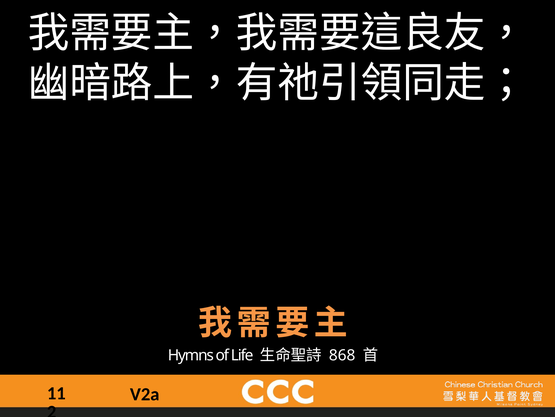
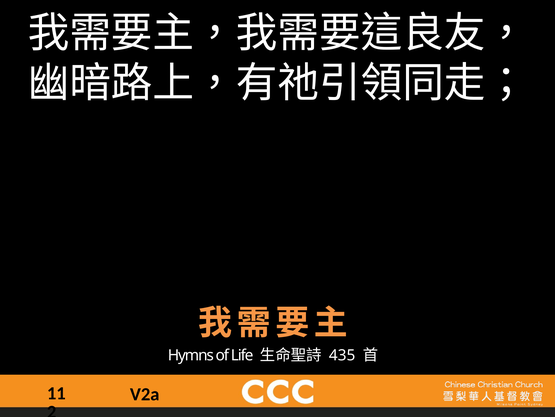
868: 868 -> 435 (342, 355)
